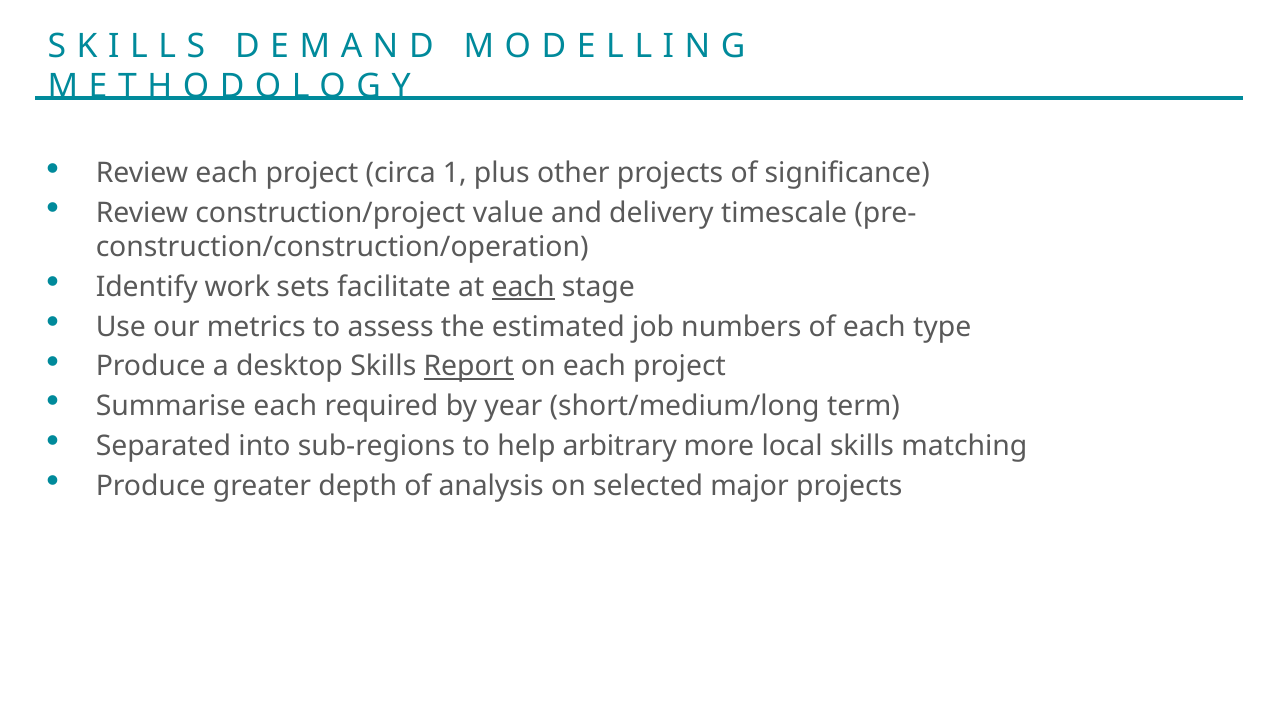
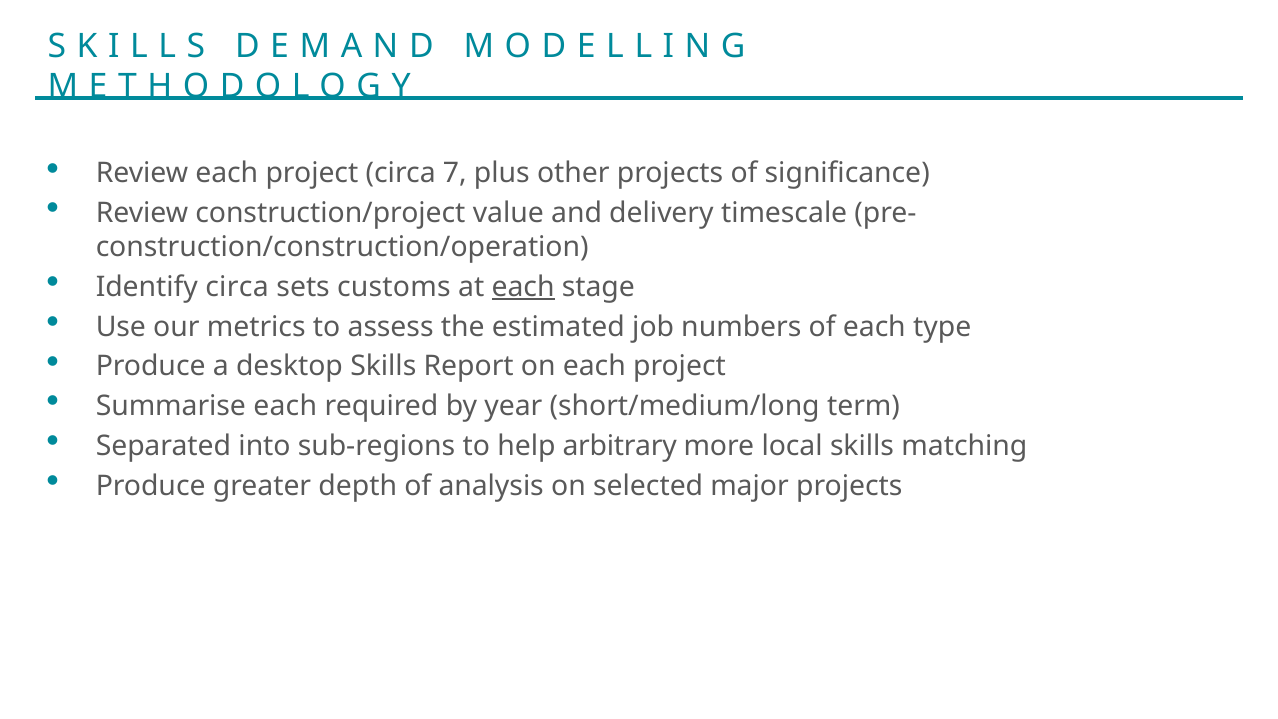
1: 1 -> 7 (455, 173)
Identify work: work -> circa (237, 287)
facilitate: facilitate -> customs (394, 287)
Report underline: present -> none (469, 366)
